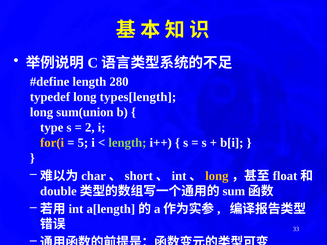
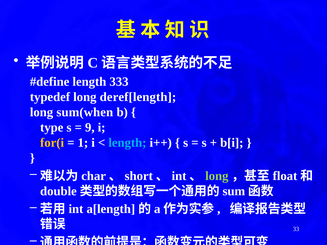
280: 280 -> 333 (119, 82)
types[length: types[length -> deref[length (138, 97)
sum(union: sum(union -> sum(when (85, 112)
2: 2 -> 9 (90, 127)
5: 5 -> 1 (83, 143)
length colour: light green -> light blue (127, 143)
long colour: yellow -> light green (217, 176)
